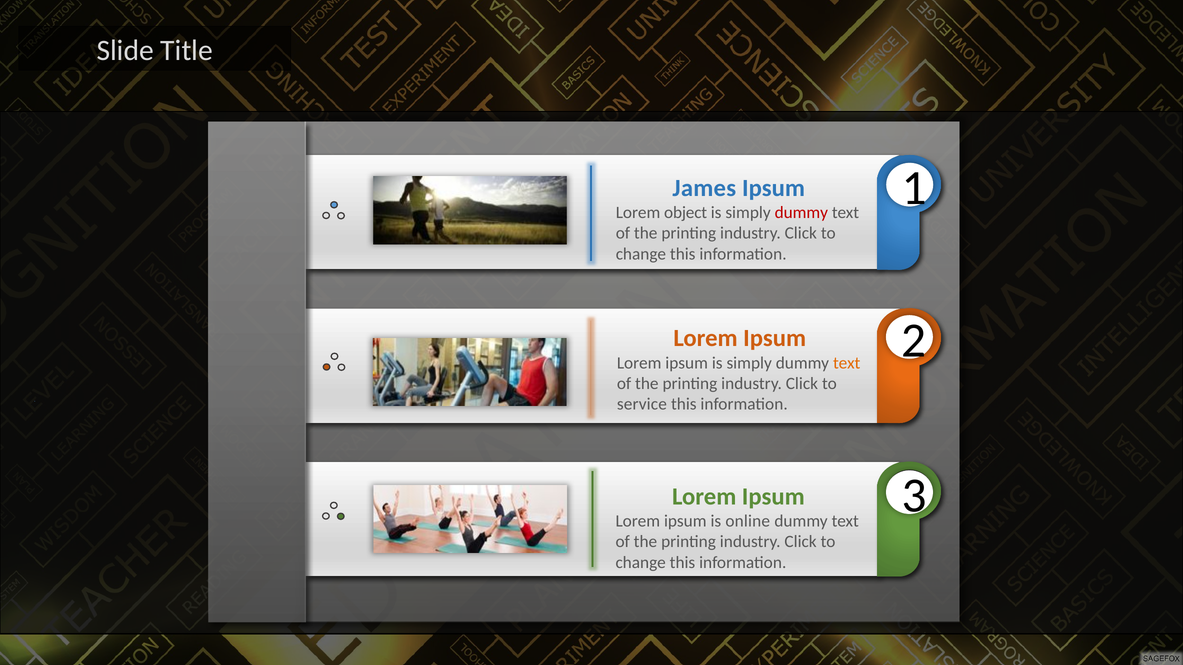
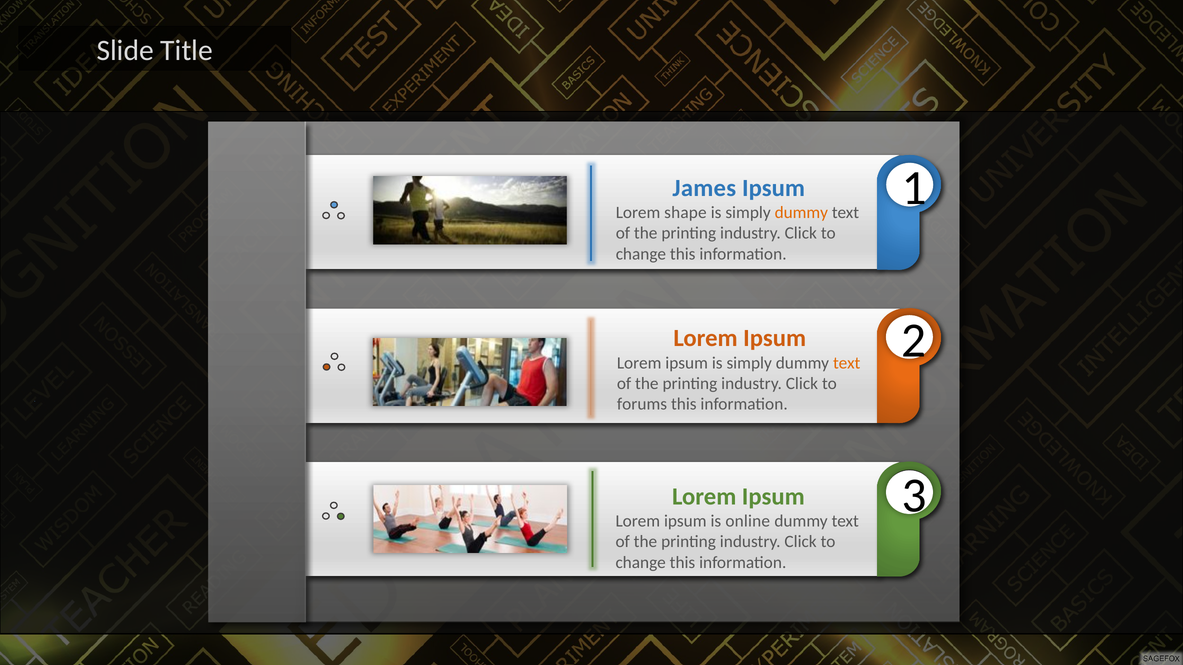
object: object -> shape (685, 213)
dummy colour: red -> orange (801, 213)
service: service -> forums (642, 405)
